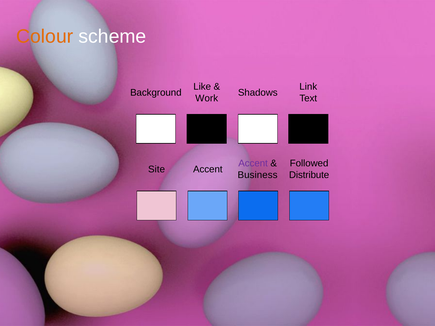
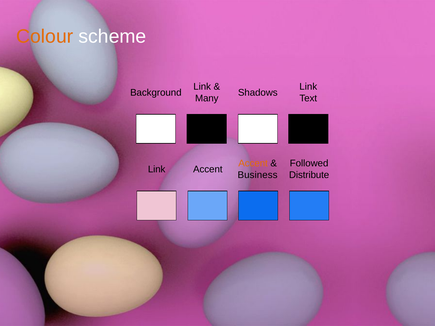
Like: Like -> Link (202, 87)
Work: Work -> Many (207, 98)
Accent colour: purple -> orange (253, 164)
Site: Site -> Link (157, 169)
